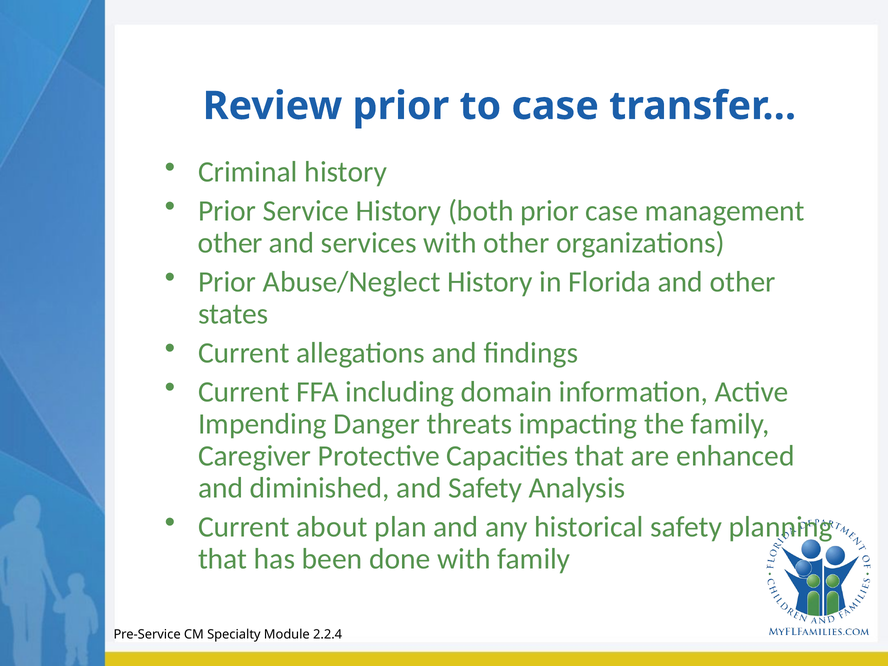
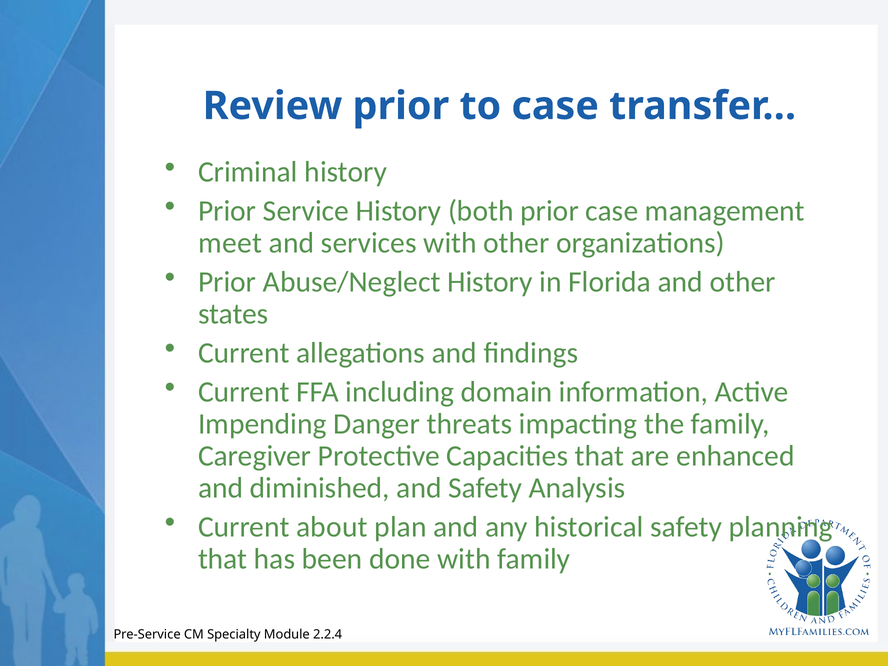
other: other -> meet (230, 243)
